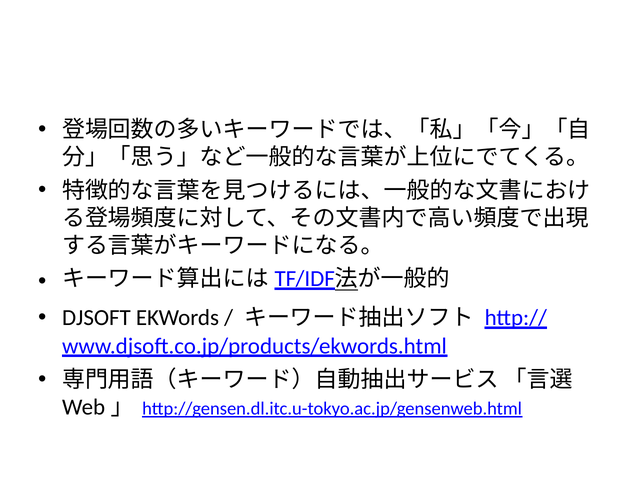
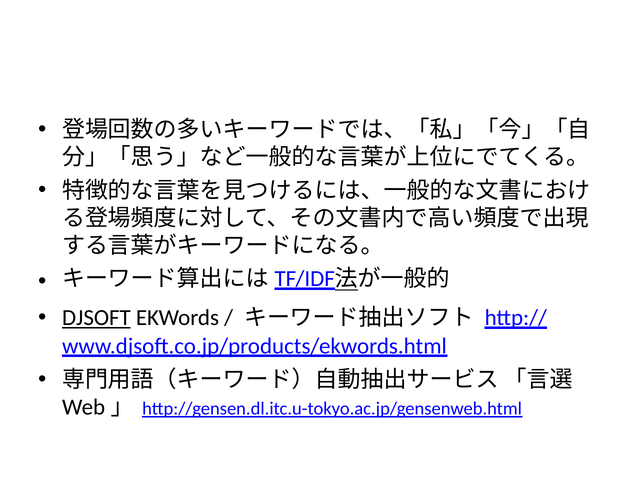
DJSOFT underline: none -> present (96, 318)
